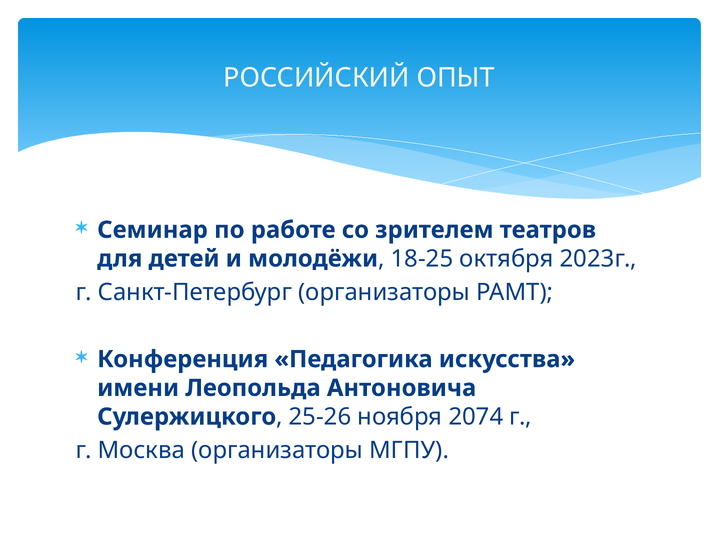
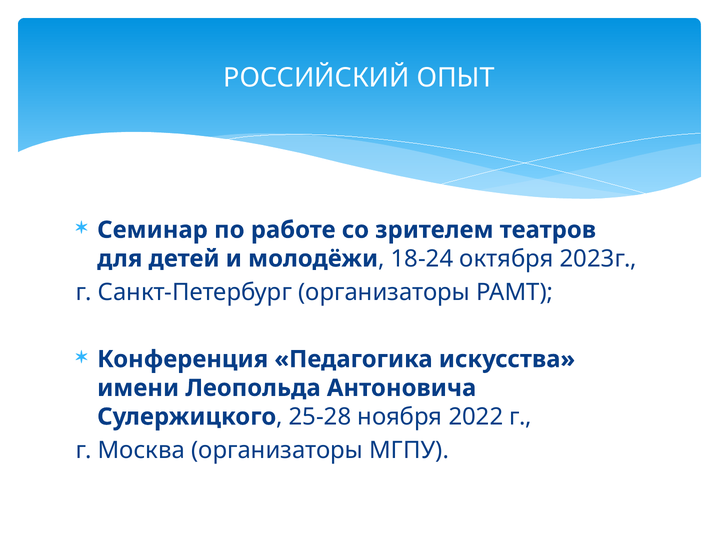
18-25: 18-25 -> 18-24 (422, 258)
25-26: 25-26 -> 25-28 (320, 416)
2074: 2074 -> 2022 (476, 416)
